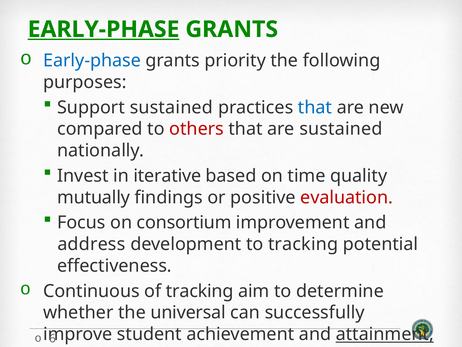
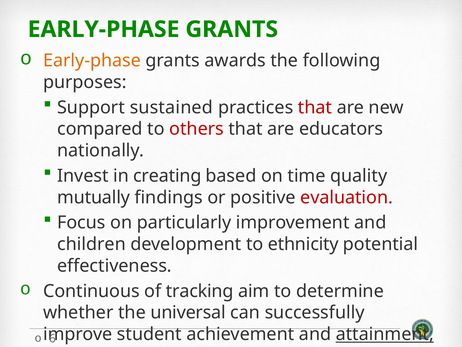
EARLY-PHASE underline: present -> none (104, 29)
Early-phase colour: blue -> orange (92, 61)
priority: priority -> awards (235, 61)
that colour: blue -> red (315, 107)
are sustained: sustained -> educators (341, 129)
iterative: iterative -> creating (167, 176)
on consortium: consortium -> particularly (184, 222)
address: address -> children (91, 244)
to tracking: tracking -> ethnicity (303, 244)
